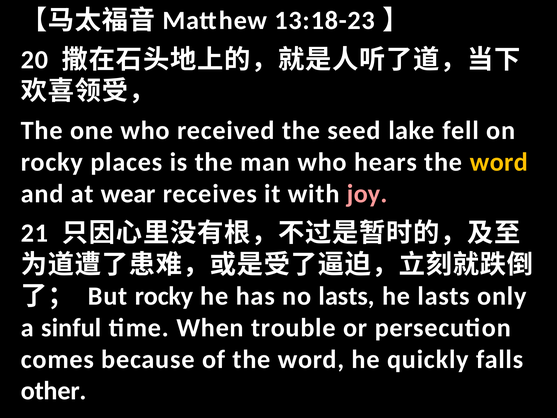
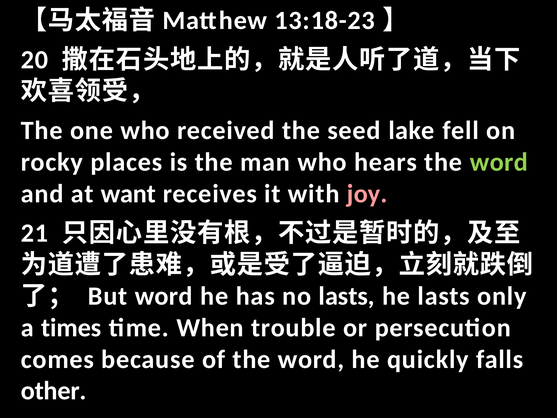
word colour: yellow -> light green (499, 162)
wear: wear -> want (128, 194)
But rocky: rocky -> word (164, 296)
sinful: sinful -> times (71, 328)
